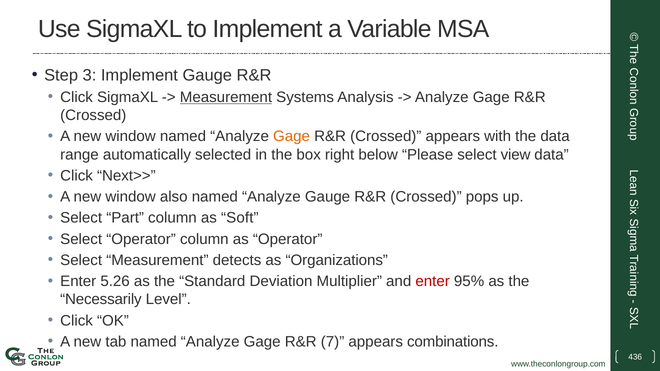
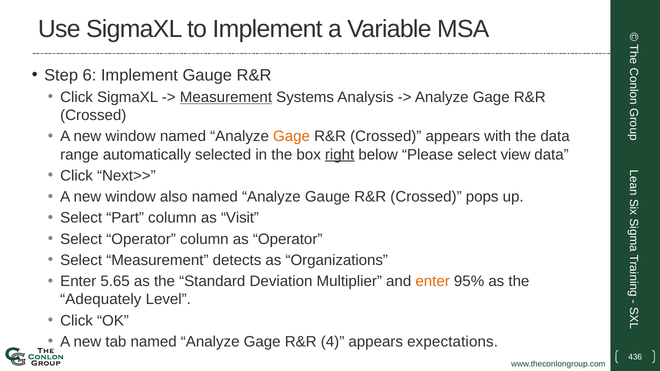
3: 3 -> 6 (89, 75)
right underline: none -> present (340, 155)
Soft: Soft -> Visit (240, 218)
5.26: 5.26 -> 5.65 (115, 282)
enter colour: red -> orange (433, 282)
Necessarily: Necessarily -> Adequately (101, 300)
7: 7 -> 4 (333, 342)
combinations: combinations -> expectations (453, 342)
